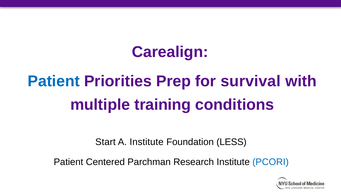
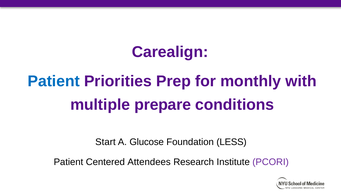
survival: survival -> monthly (251, 81)
training: training -> prepare (163, 105)
A Institute: Institute -> Glucose (147, 142)
Parchman: Parchman -> Attendees (149, 162)
PCORI colour: blue -> purple (271, 162)
